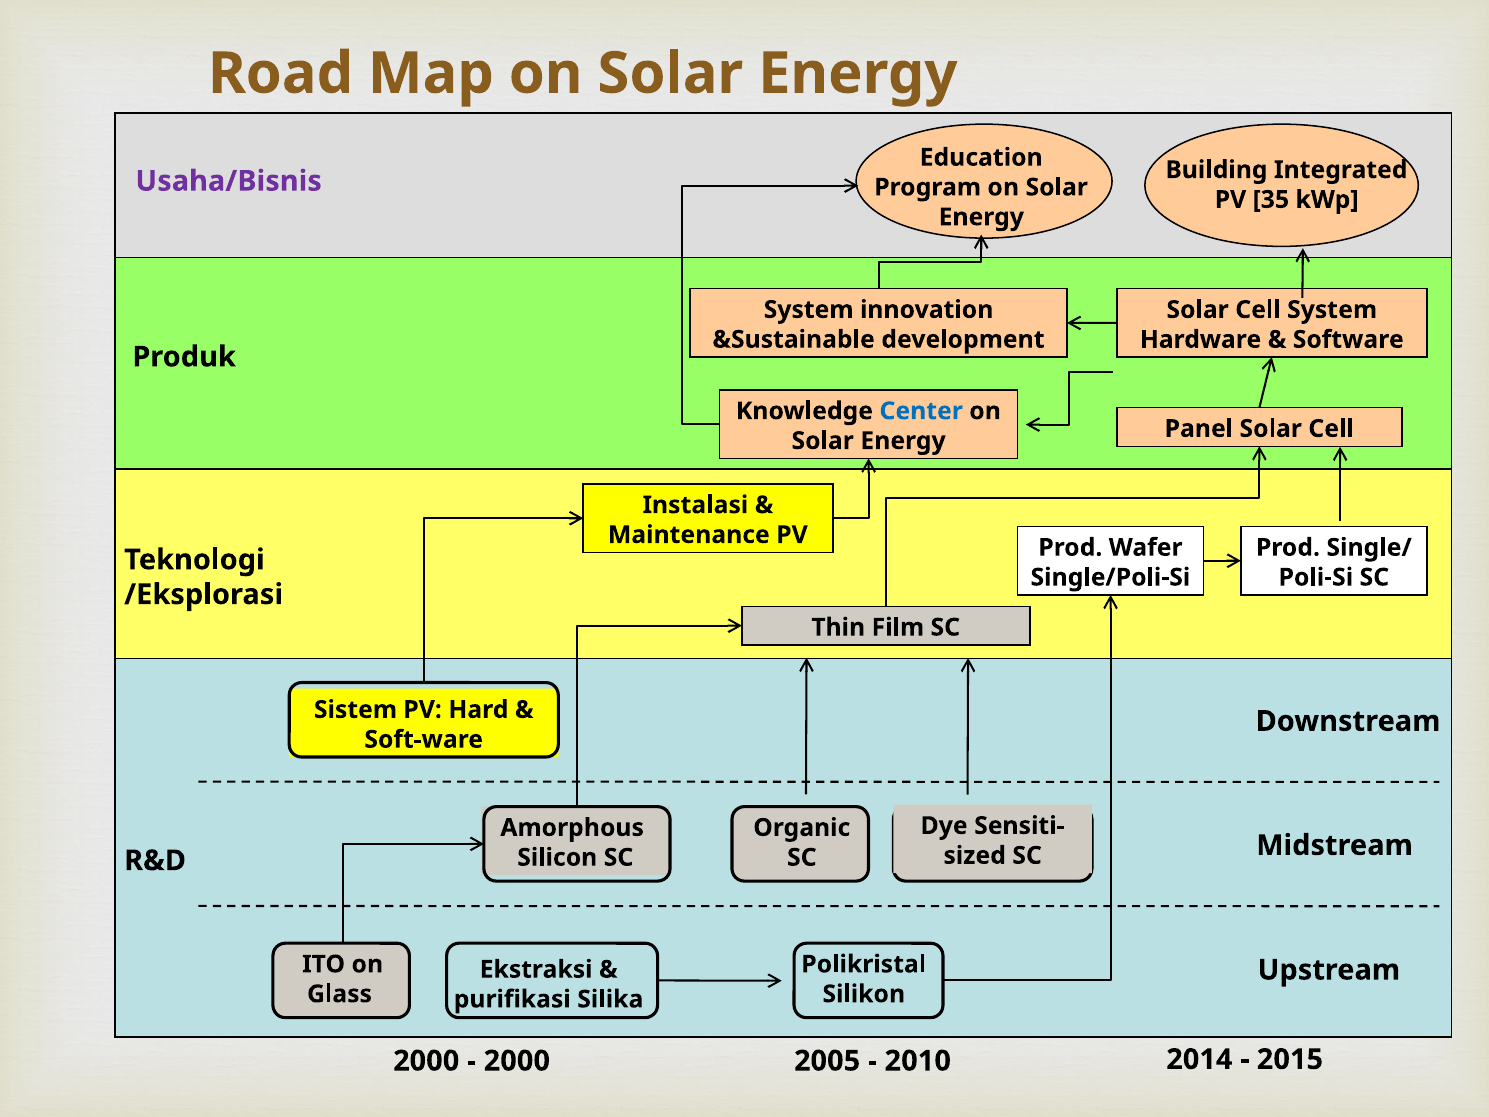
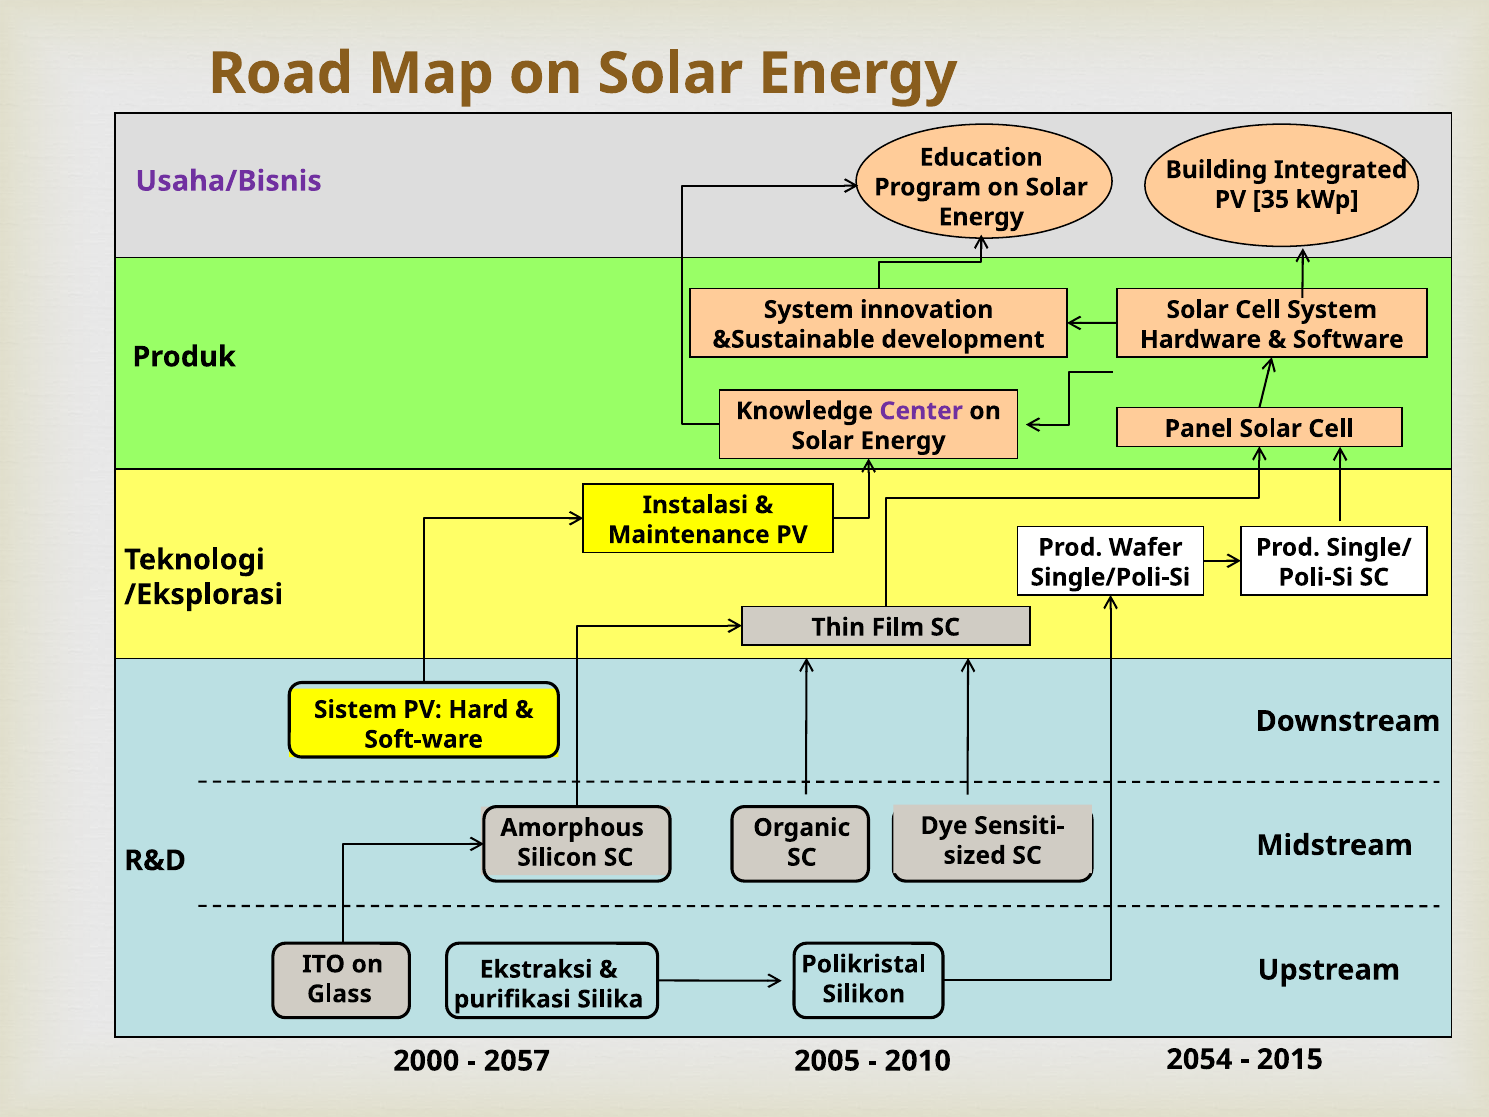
Center colour: blue -> purple (921, 411)
2000: 2000 -> 2057 (517, 1061)
2014: 2014 -> 2054 (1199, 1059)
